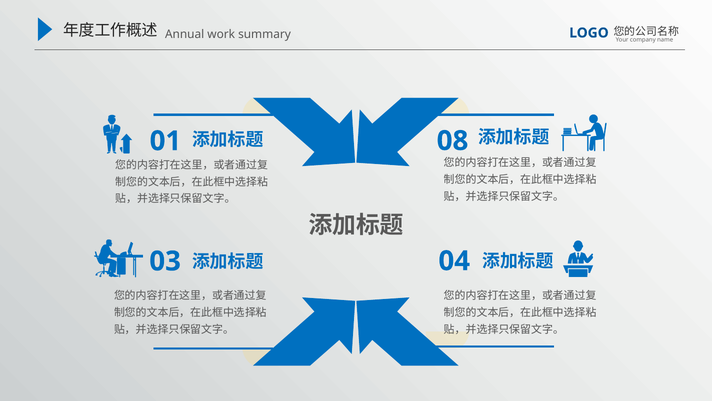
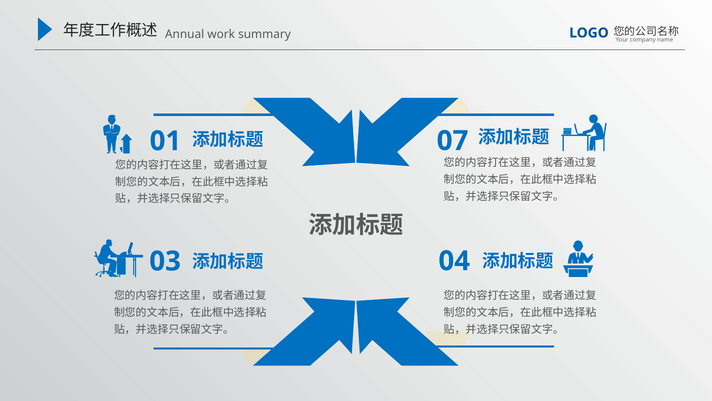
08: 08 -> 07 (453, 141)
